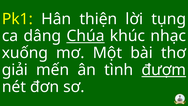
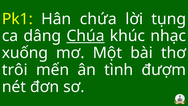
thiện: thiện -> chứa (98, 19)
giải: giải -> trôi (15, 70)
đượm underline: present -> none (164, 70)
